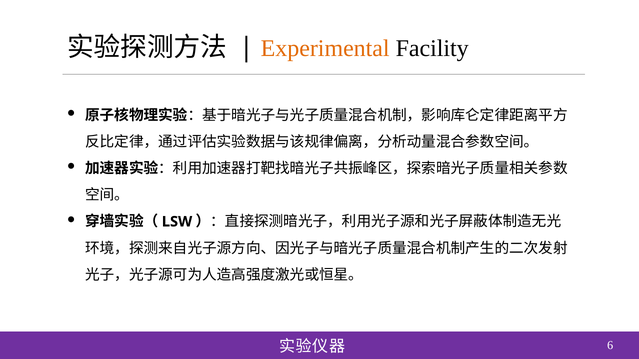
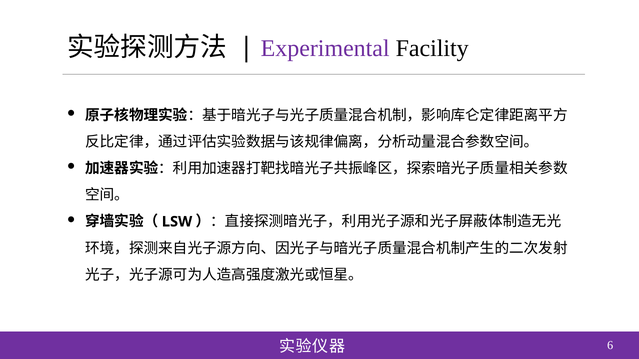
Experimental colour: orange -> purple (325, 48)
